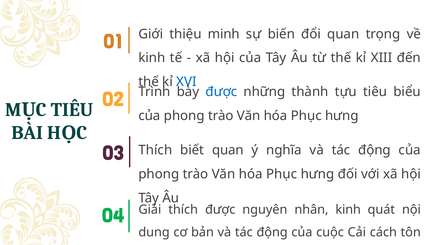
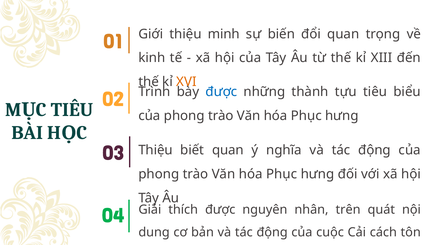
XVI colour: blue -> orange (186, 82)
03 Thích: Thích -> Thiệu (155, 150)
nhân kinh: kinh -> trên (348, 209)
